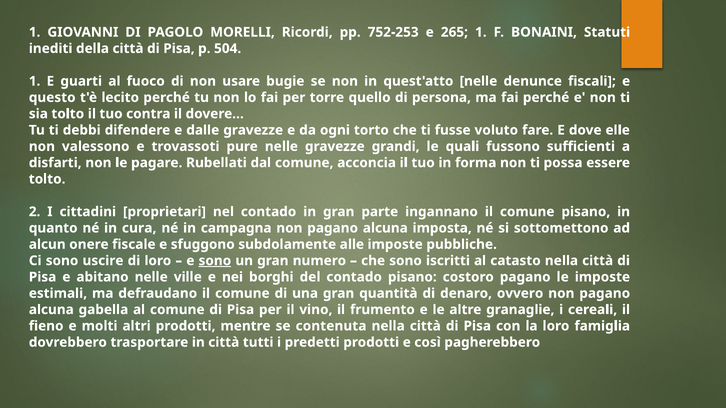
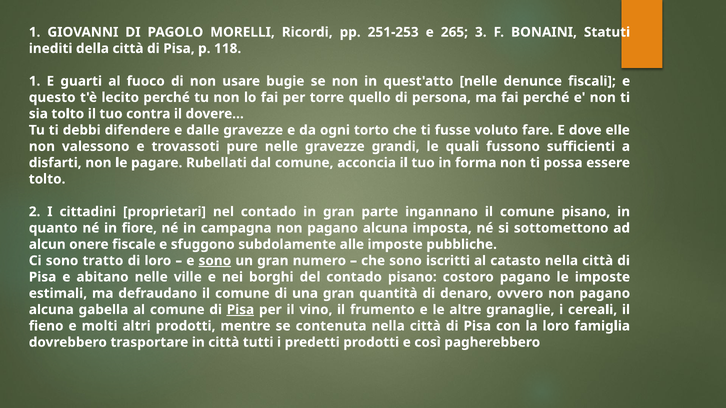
752-253: 752-253 -> 251-253 (393, 32)
265 1: 1 -> 3 (481, 32)
504: 504 -> 118 (228, 49)
cura: cura -> fiore (139, 228)
uscire: uscire -> tratto (103, 261)
Pisa underline: none -> present (240, 310)
